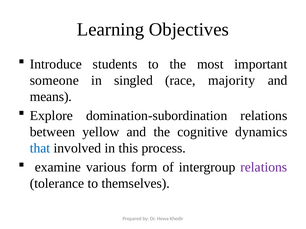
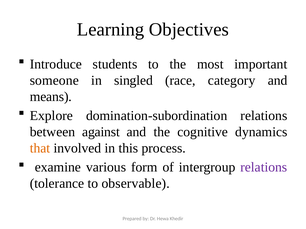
majority: majority -> category (232, 81)
yellow: yellow -> against (101, 132)
that colour: blue -> orange (40, 149)
themselves: themselves -> observable (136, 184)
